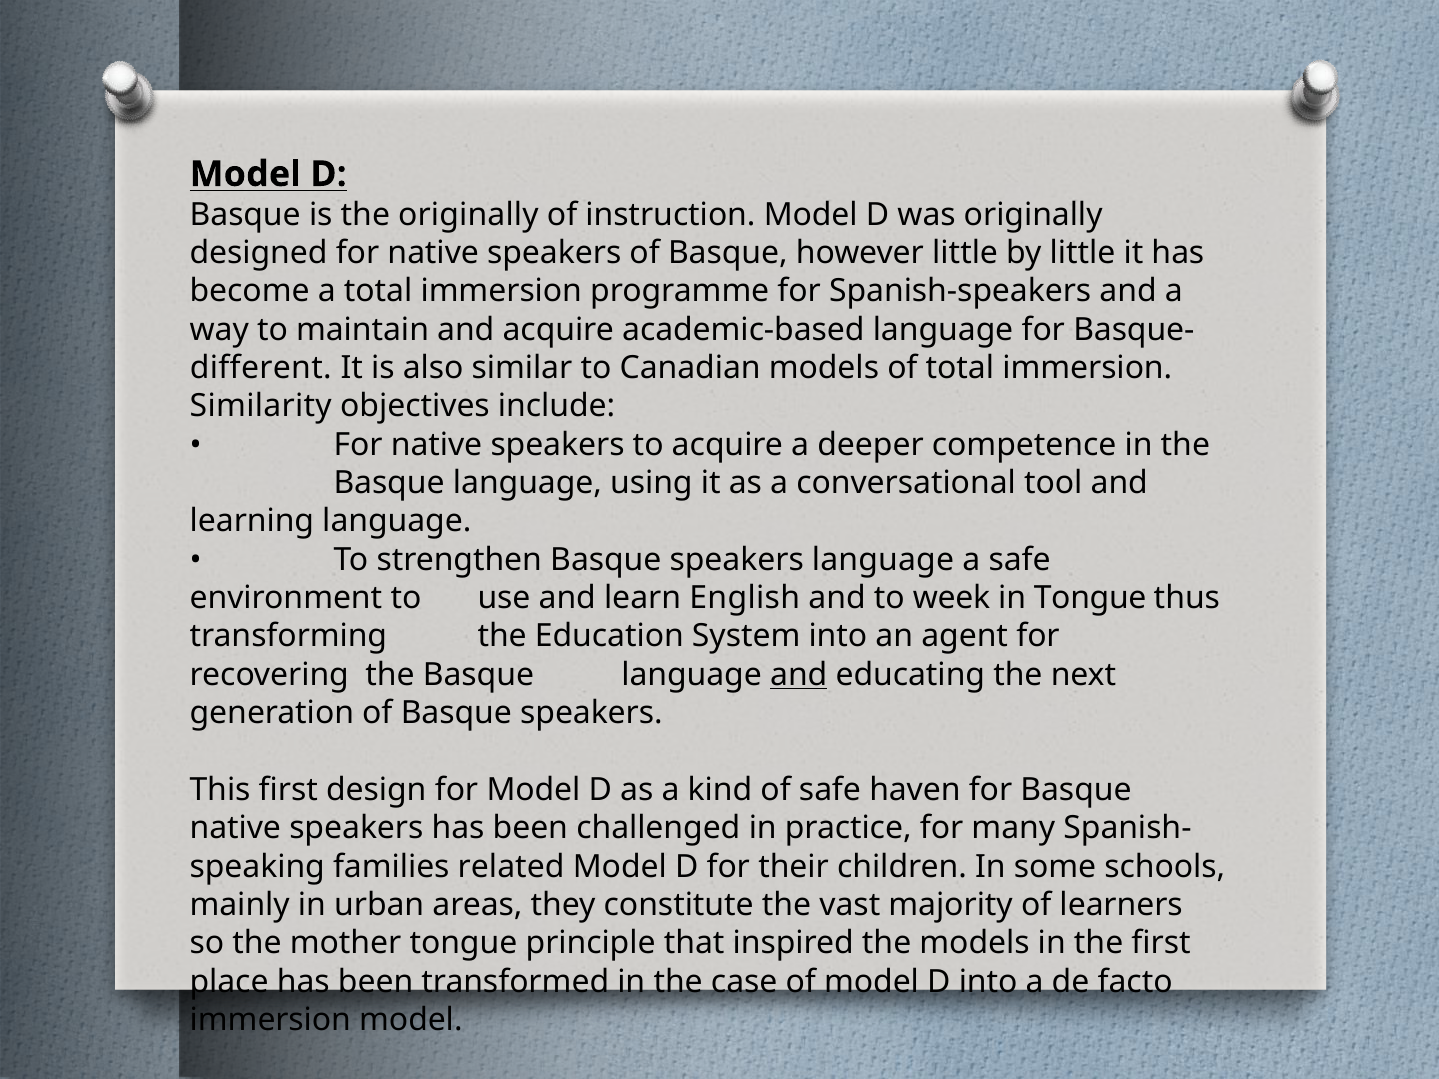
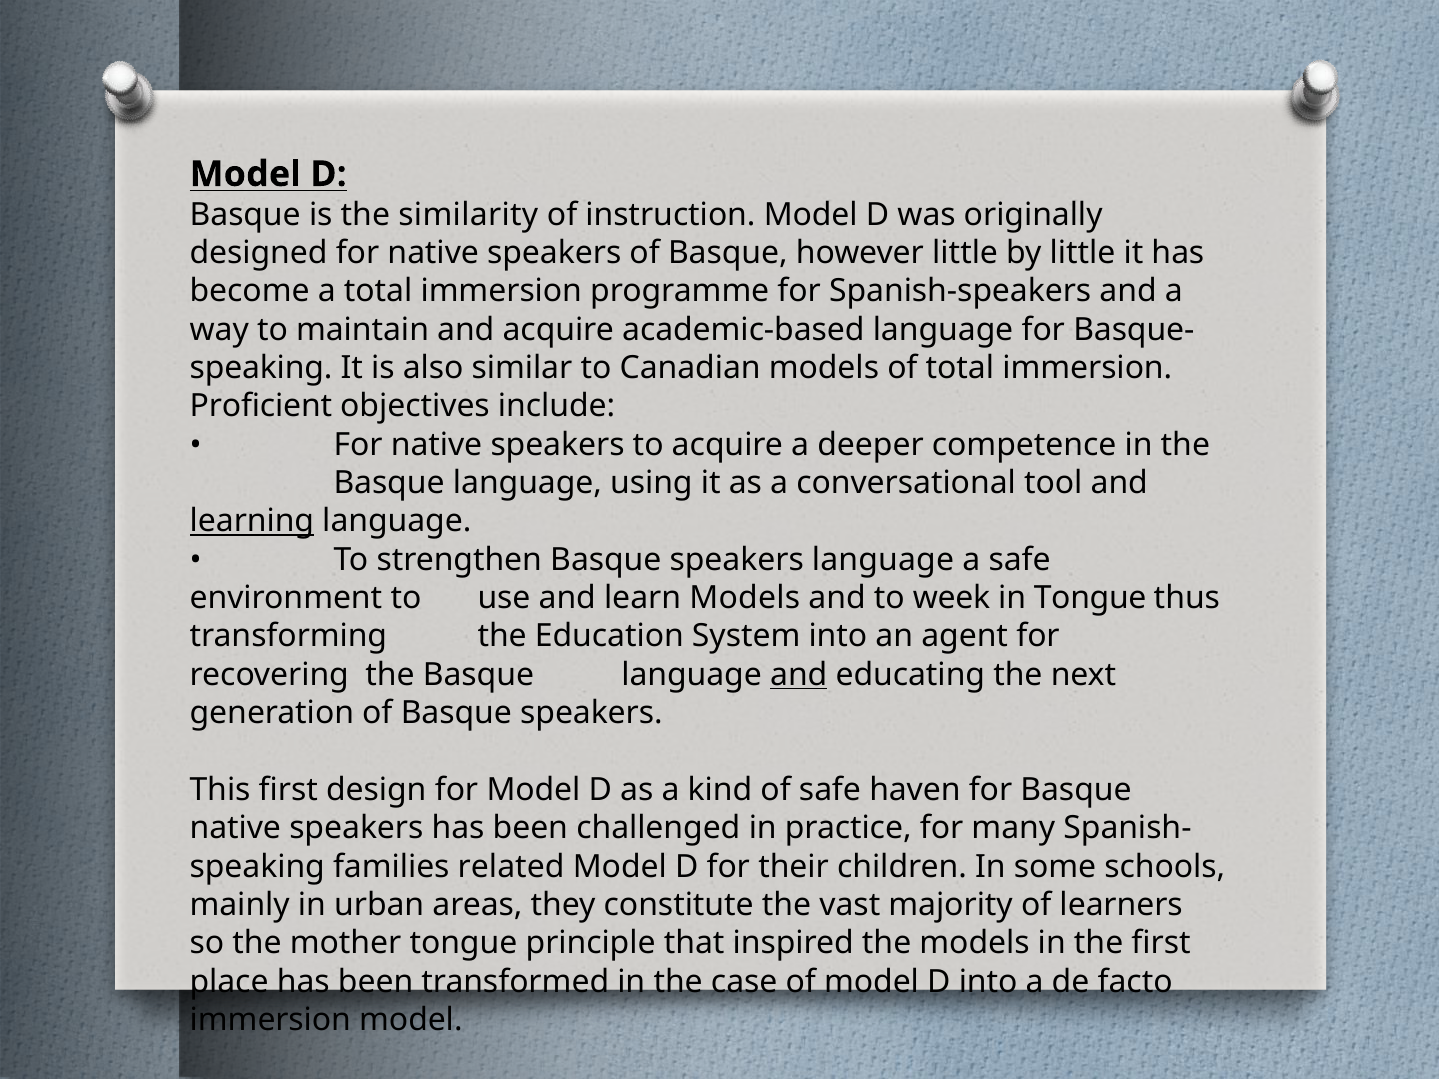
the originally: originally -> similarity (468, 215)
different: different -> speaking (261, 368)
Similarity: Similarity -> Proficient (261, 406)
learning underline: none -> present (252, 521)
learn English: English -> Models (745, 598)
